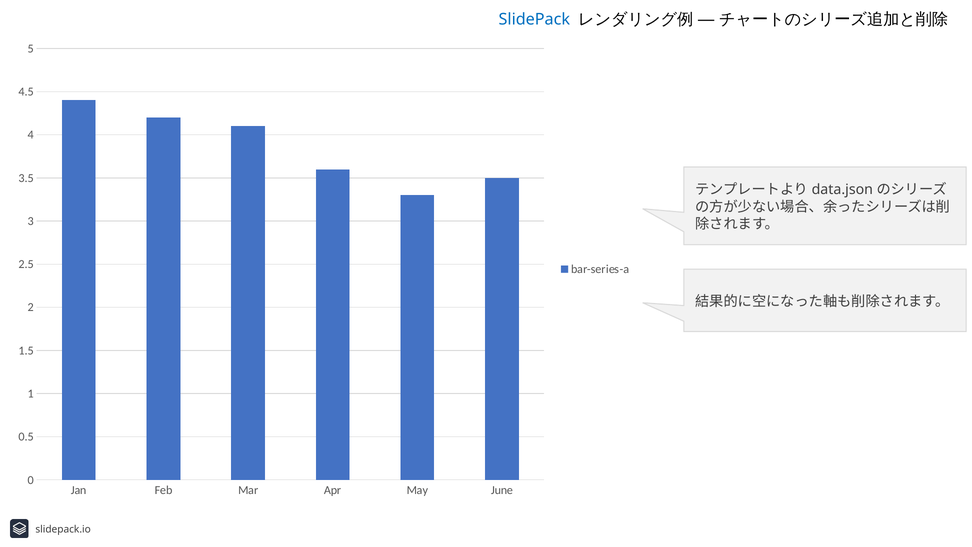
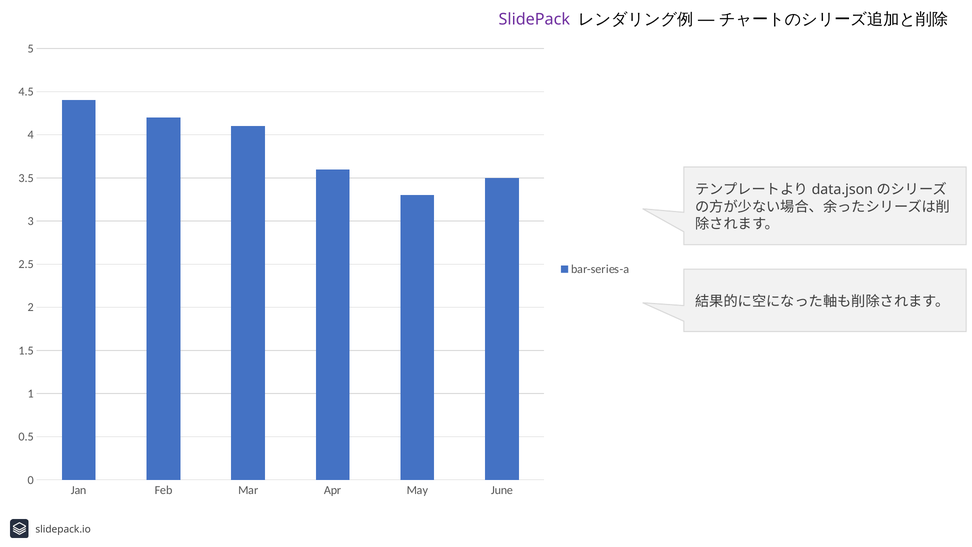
SlidePack colour: blue -> purple (534, 19)
